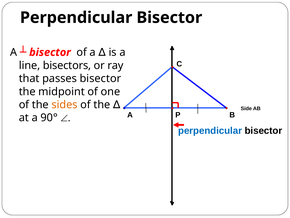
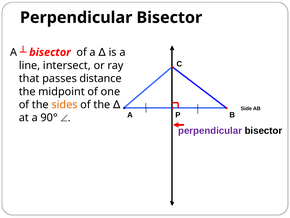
bisectors: bisectors -> intersect (67, 65)
passes bisector: bisector -> distance (101, 78)
perpendicular colour: blue -> purple (210, 130)
